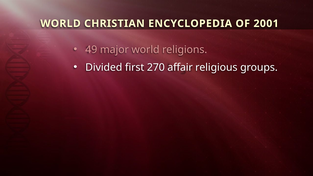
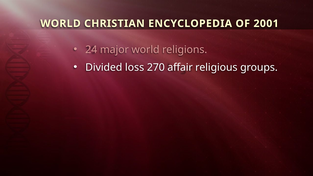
49: 49 -> 24 (91, 50)
first: first -> loss (135, 67)
